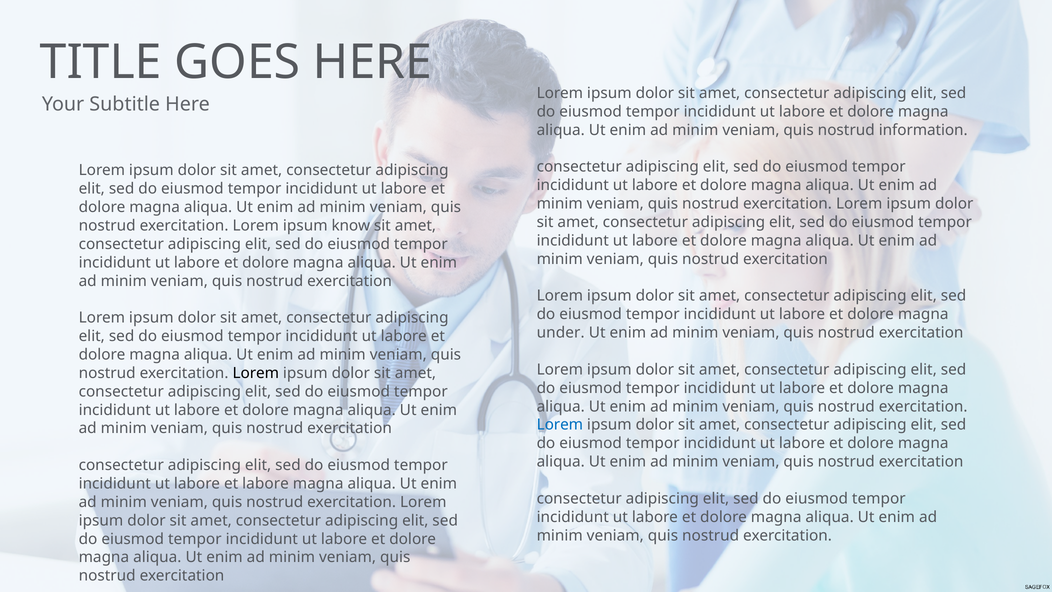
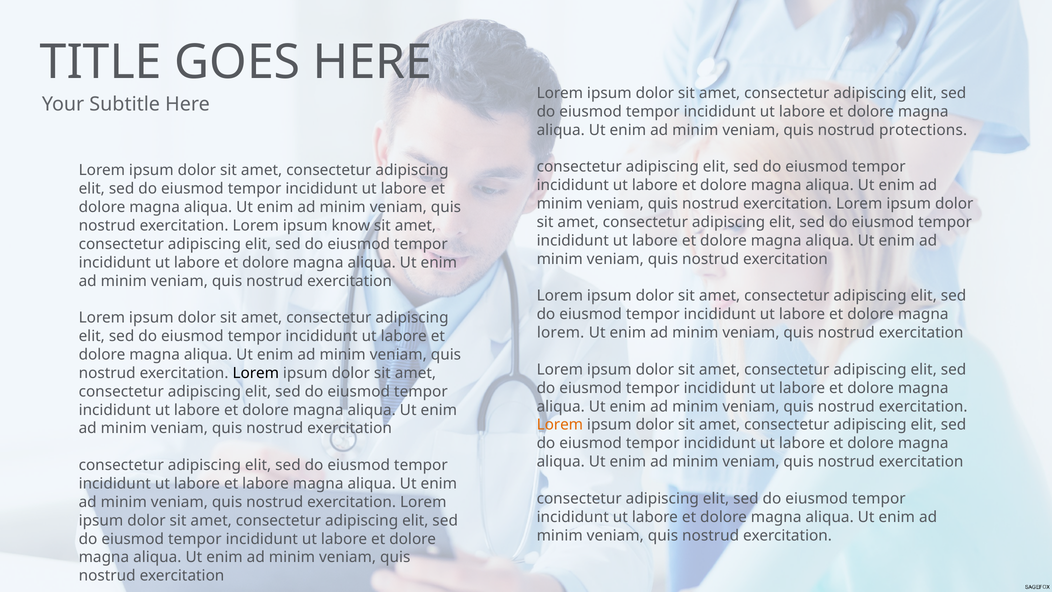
information: information -> protections (923, 130)
under: under -> lorem (561, 333)
Lorem colour: blue -> orange (560, 425)
